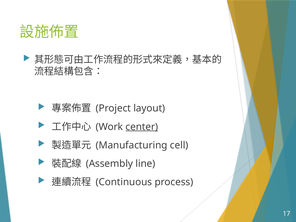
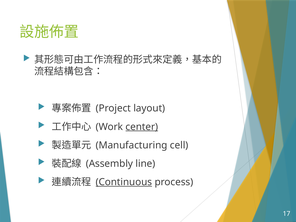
Continuous underline: none -> present (124, 182)
